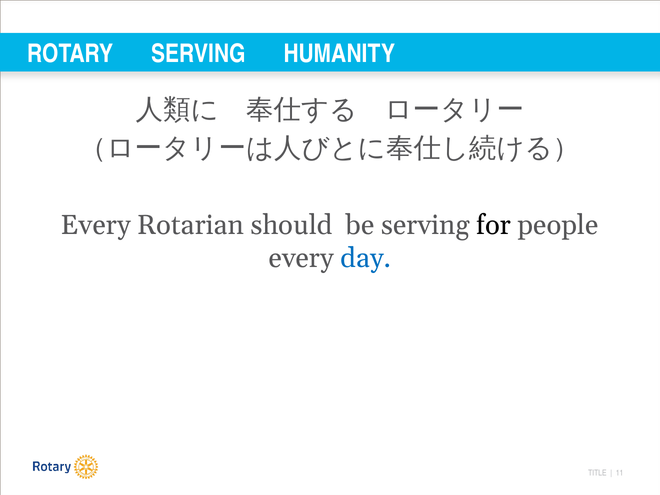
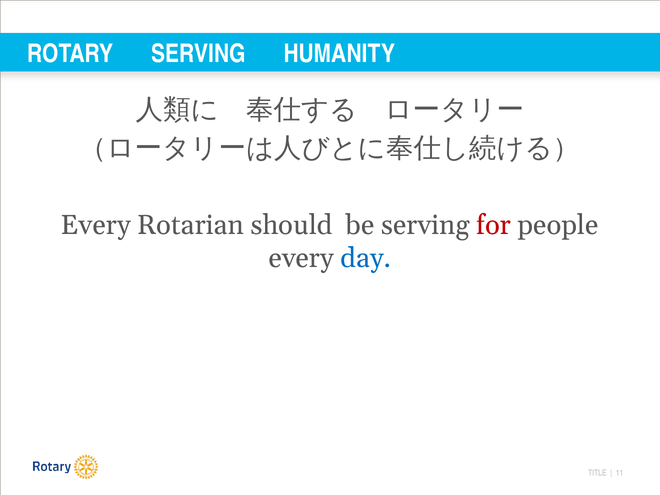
for colour: black -> red (494, 225)
